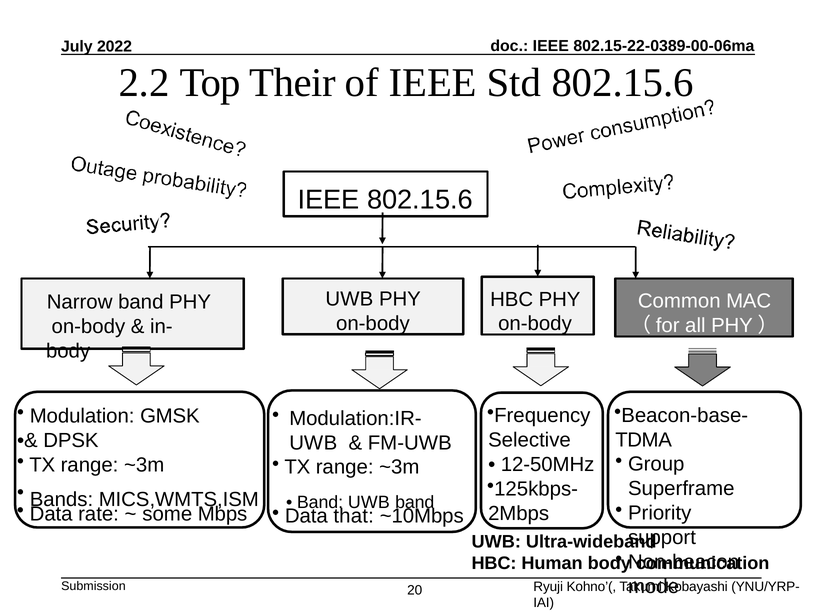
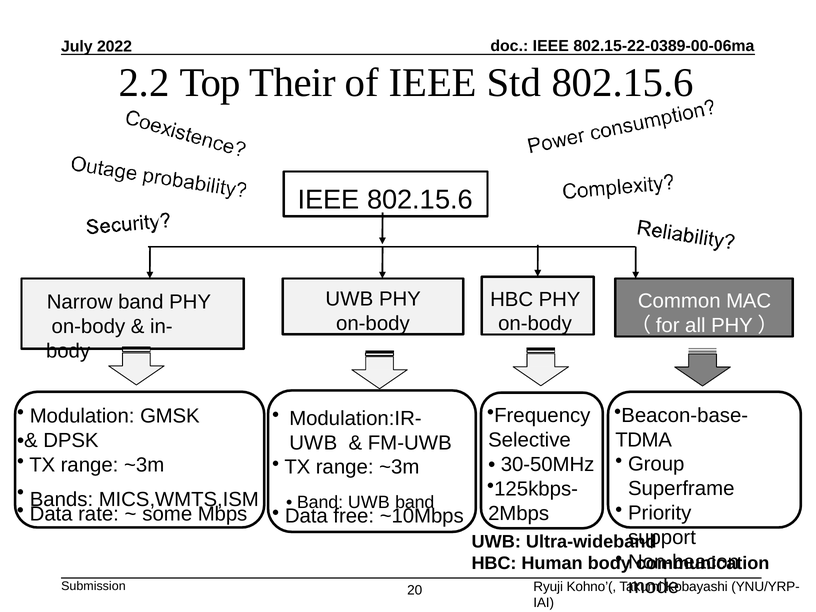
12-50MHz: 12-50MHz -> 30-50MHz (548, 465)
that: that -> free (354, 516)
